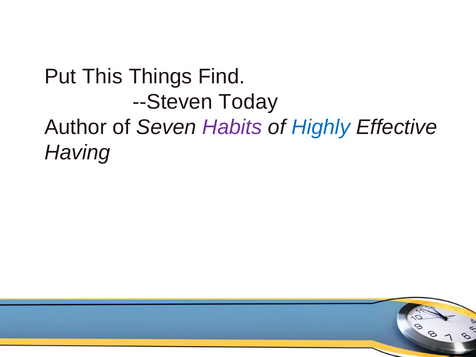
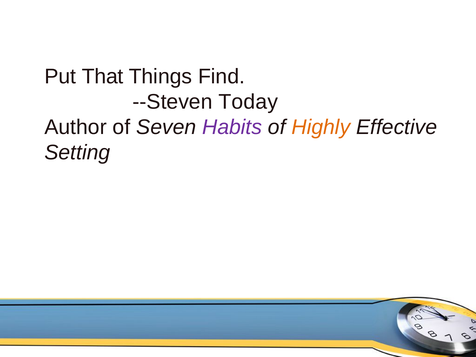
This: This -> That (103, 76)
Highly colour: blue -> orange (321, 127)
Having: Having -> Setting (77, 153)
